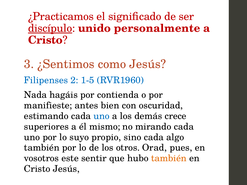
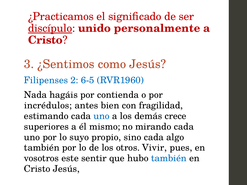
1-5: 1-5 -> 6-5 (88, 80)
manifieste: manifieste -> incrédulos (48, 106)
oscuridad: oscuridad -> fragilidad (161, 106)
Orad: Orad -> Vivir (154, 148)
también colour: orange -> blue (169, 158)
